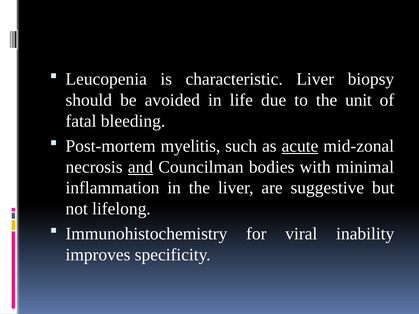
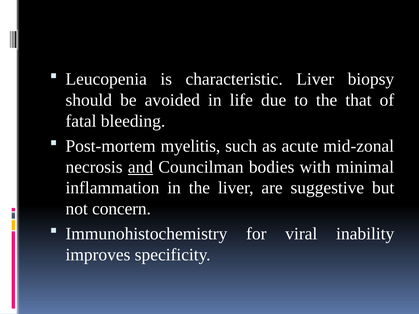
unit: unit -> that (358, 100)
acute underline: present -> none (300, 146)
lifelong: lifelong -> concern (122, 209)
